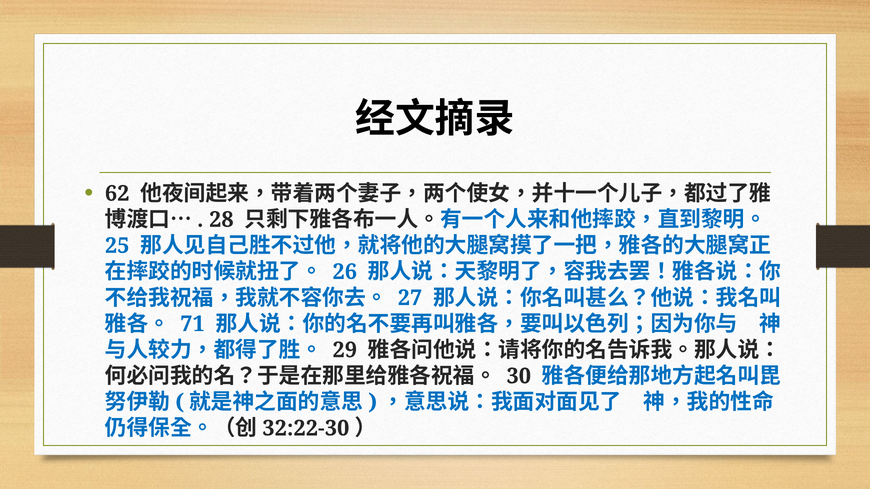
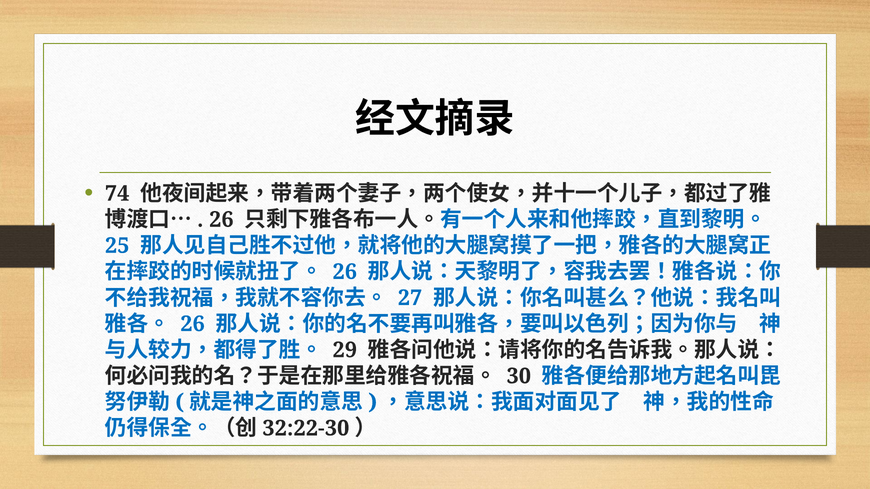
62: 62 -> 74 (117, 194)
28: 28 -> 26 (221, 220)
71: 71 -> 26 (192, 324)
